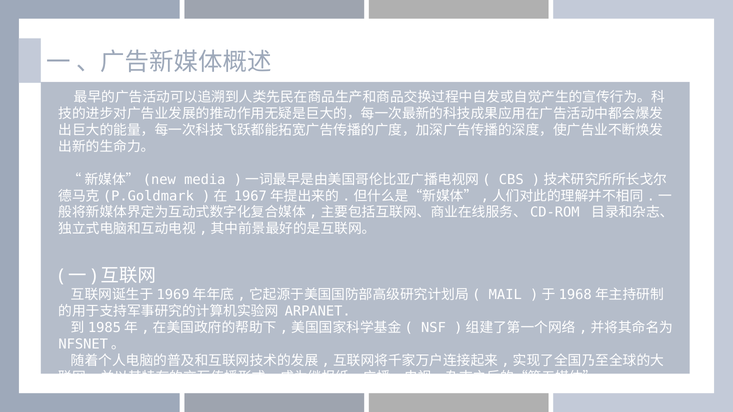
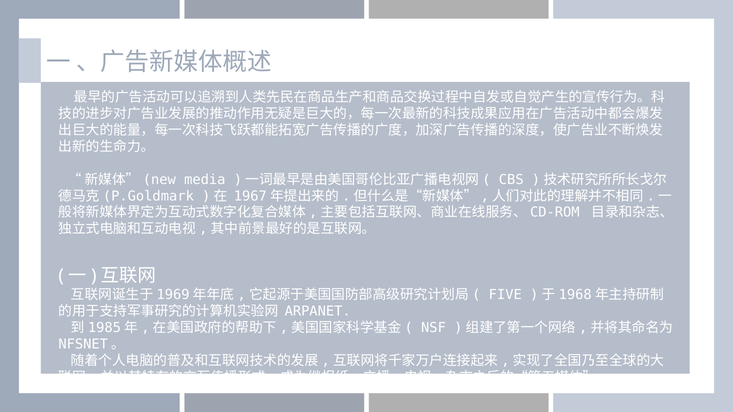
MAIL: MAIL -> FIVE (505, 295)
